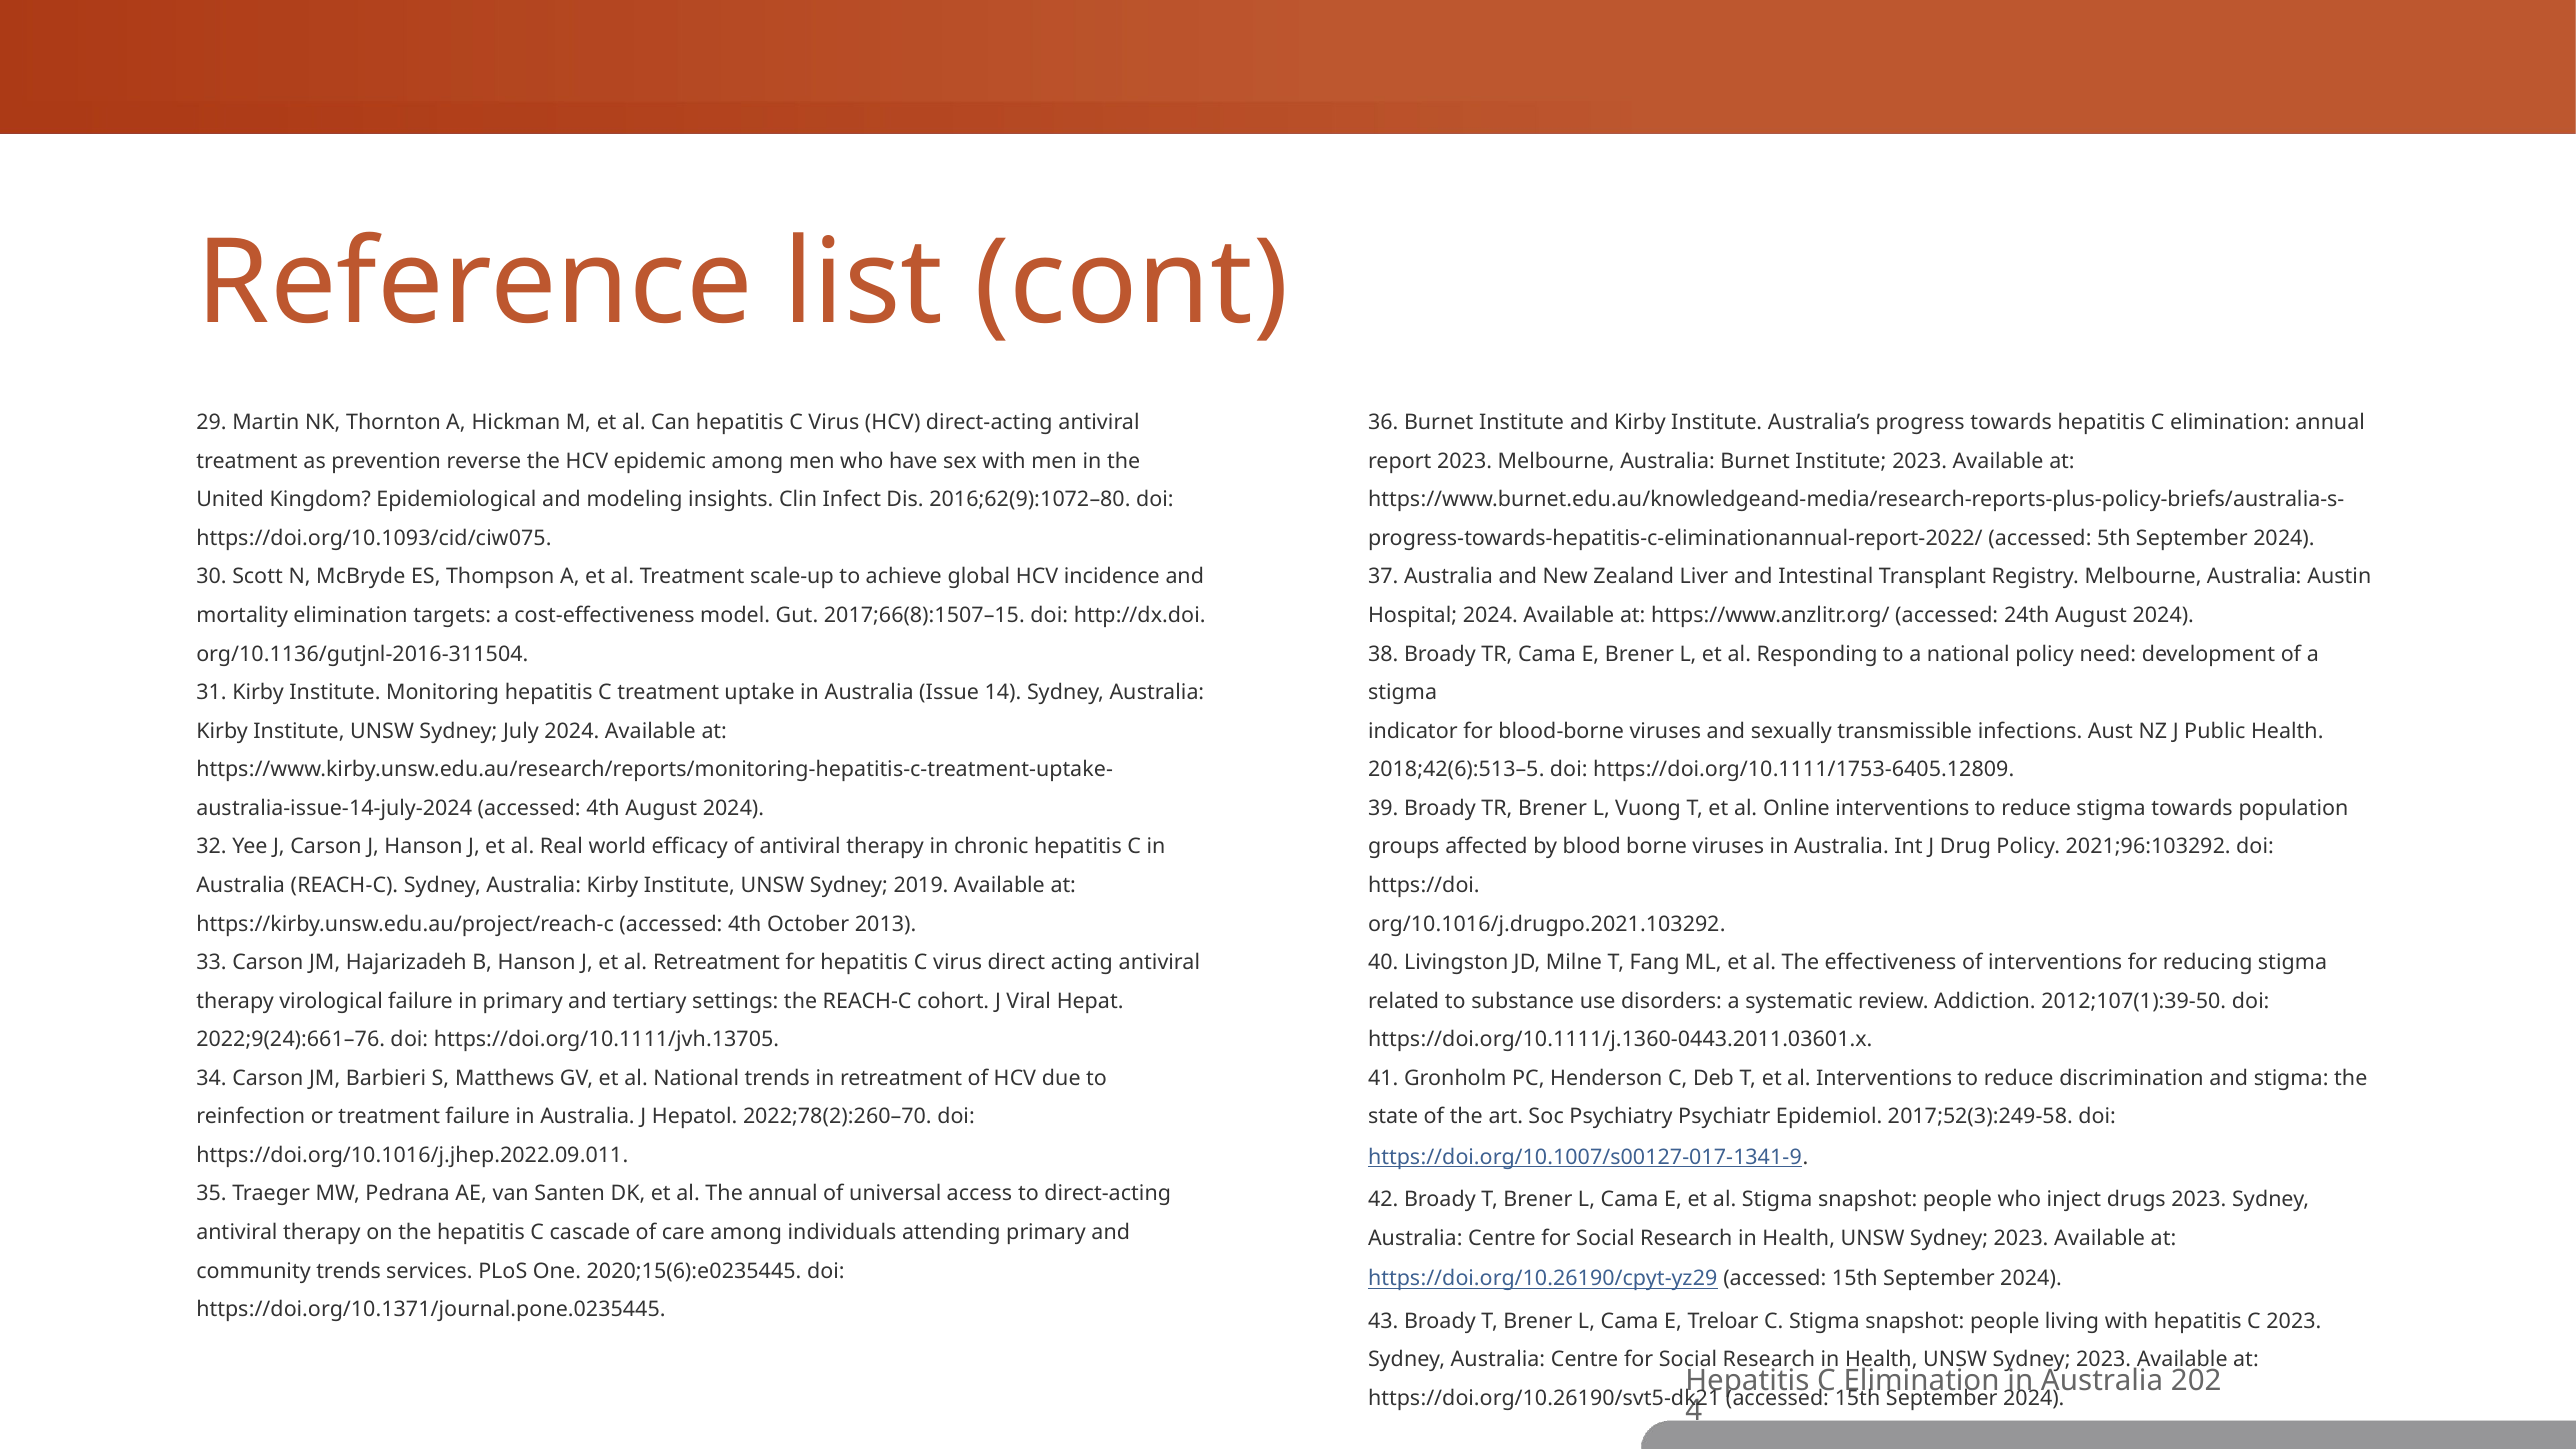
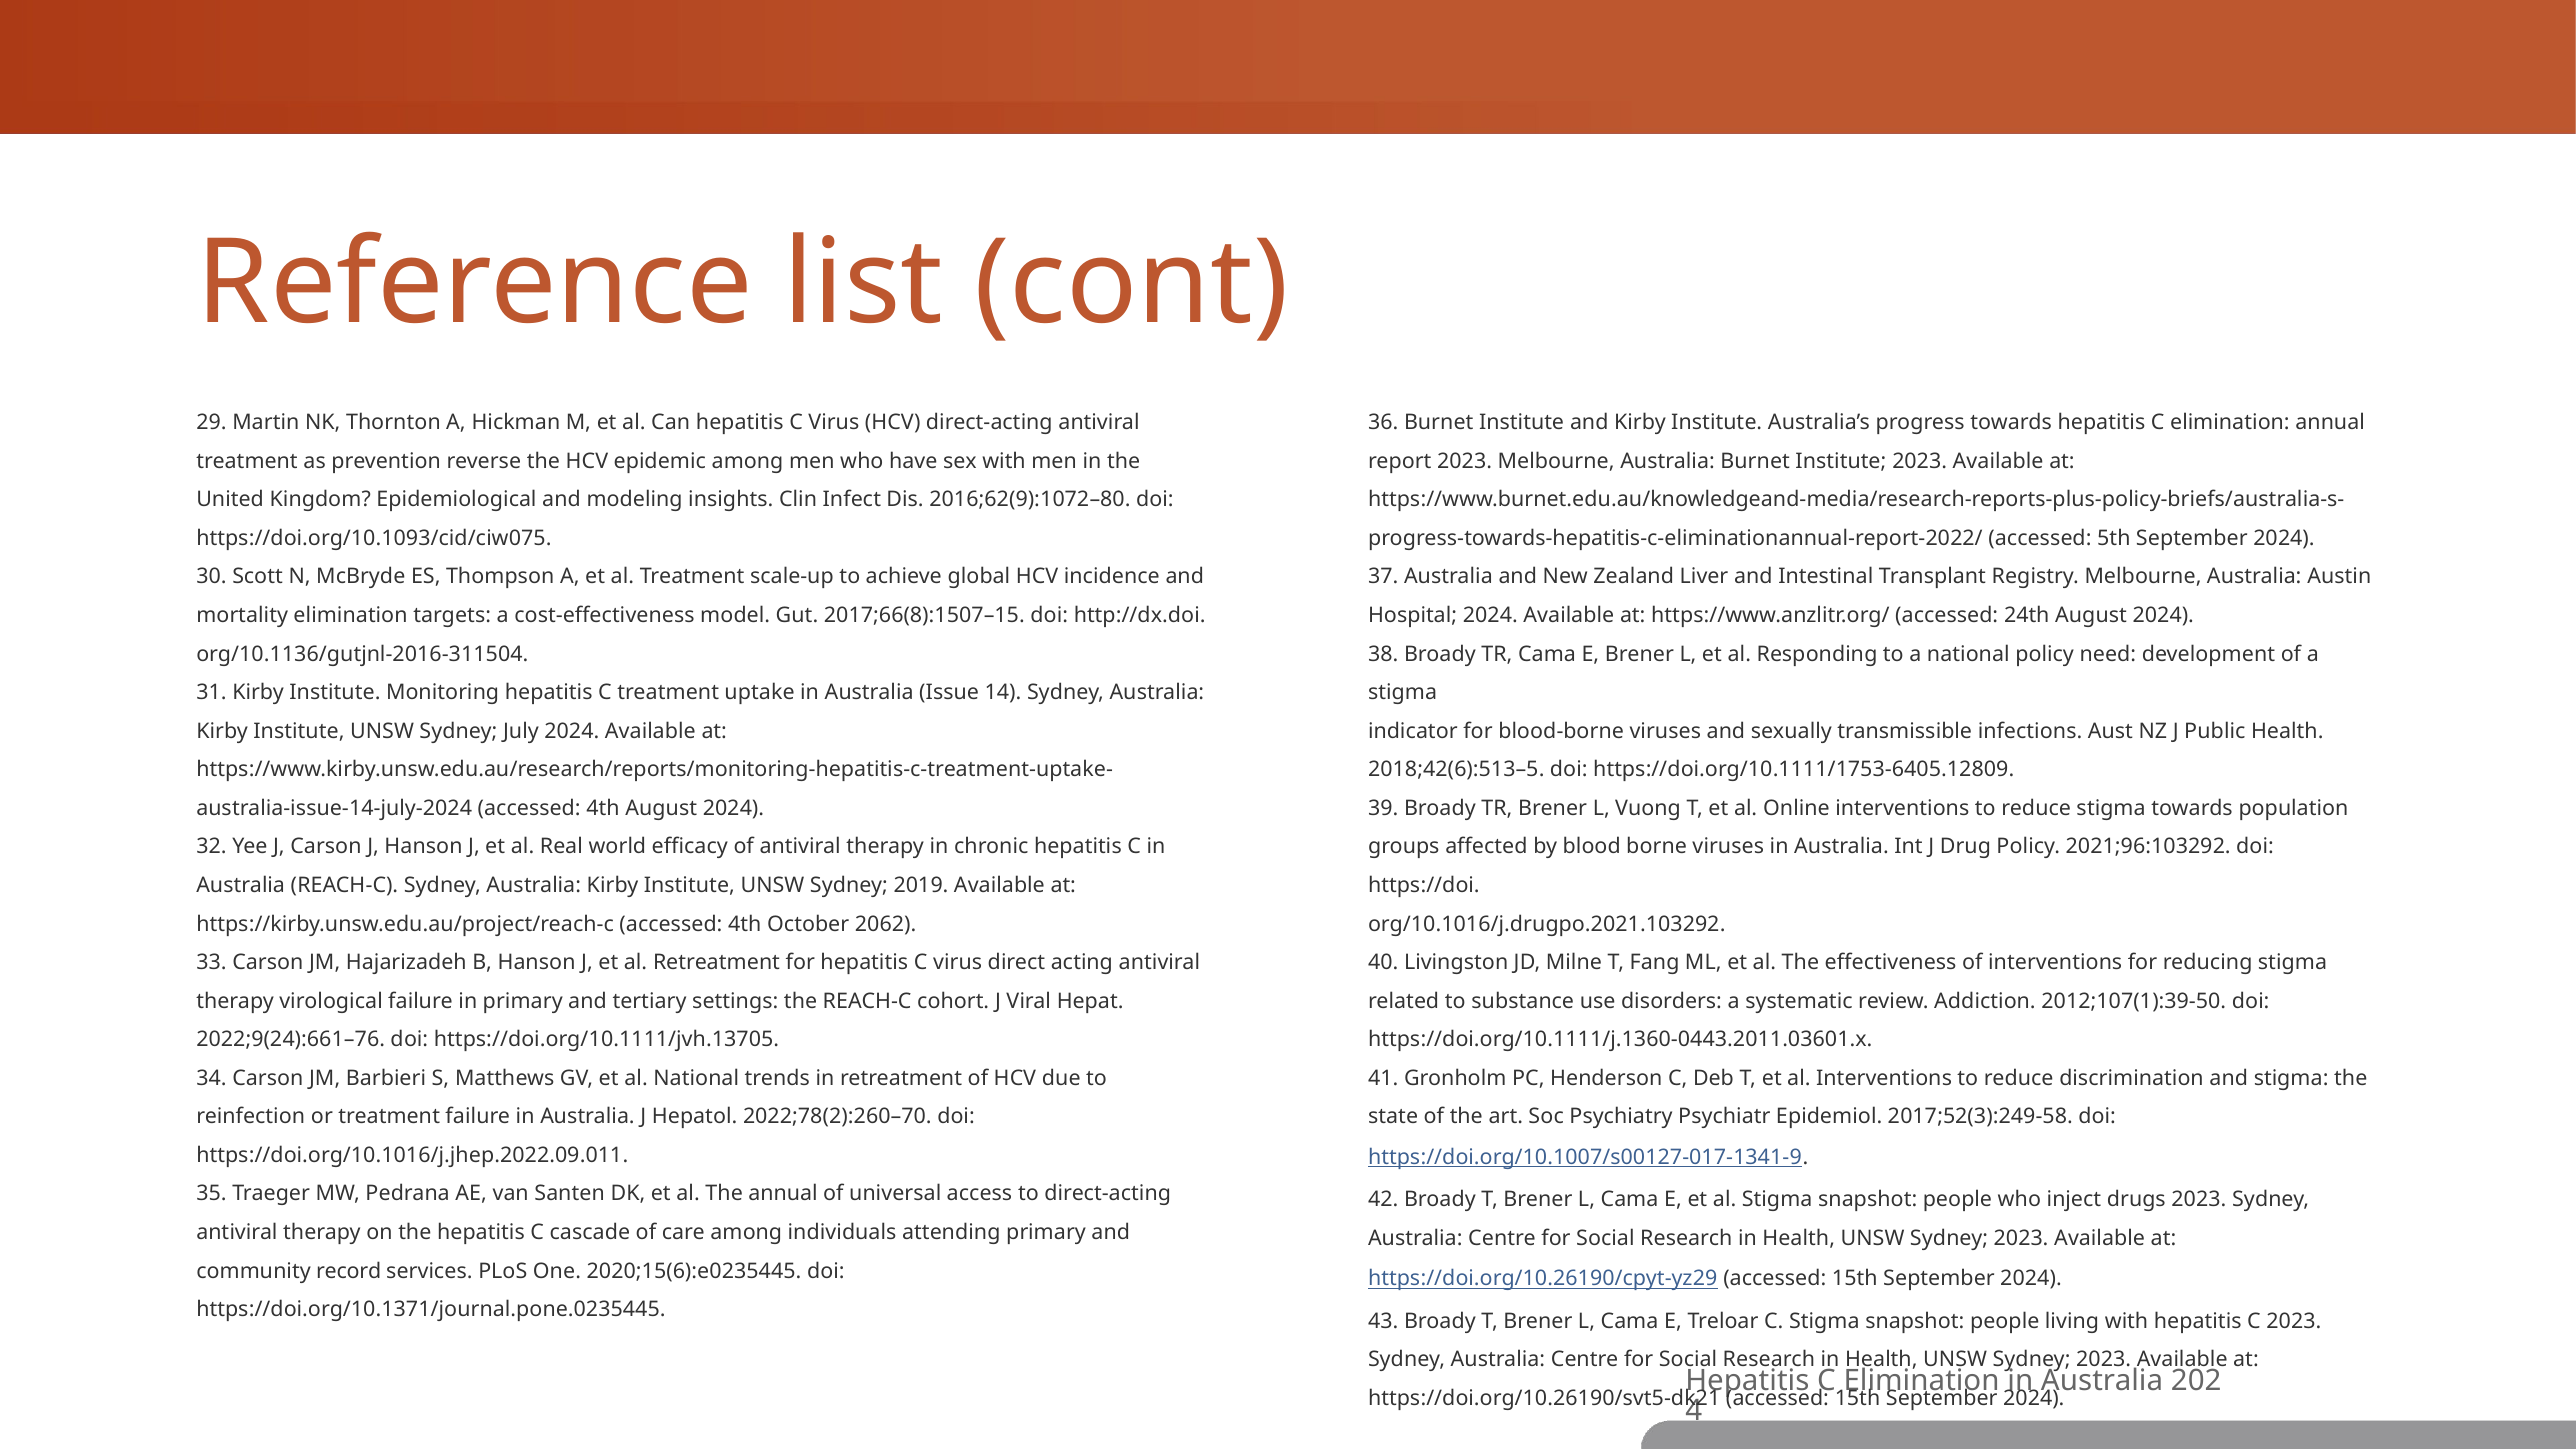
2013: 2013 -> 2062 (886, 924)
community trends: trends -> record (349, 1271)
